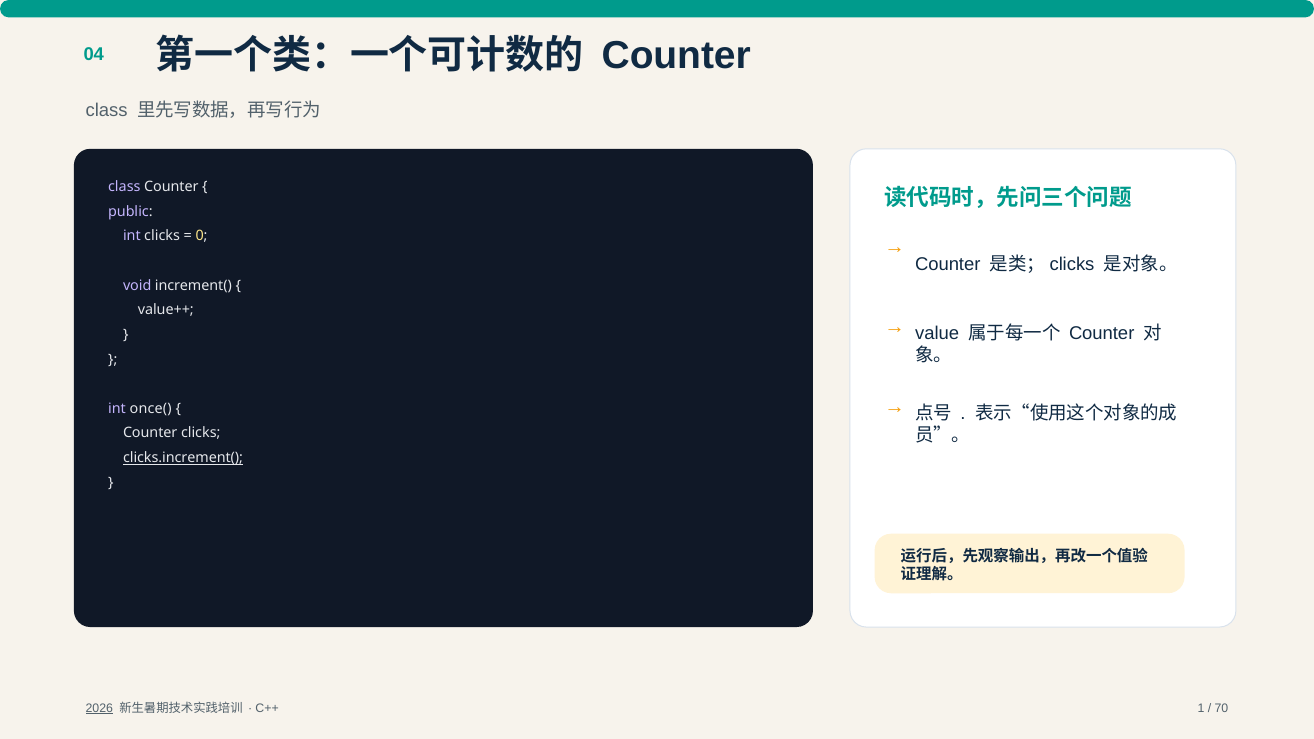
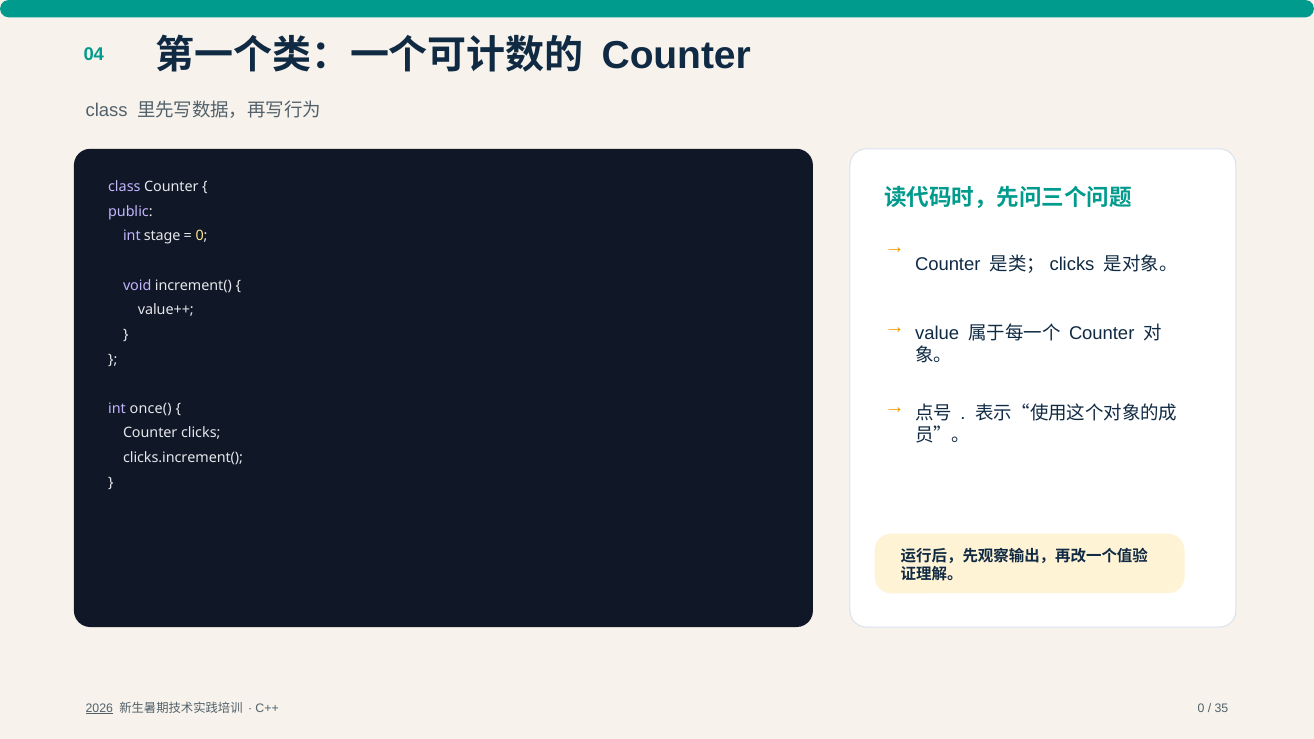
int clicks: clicks -> stage (162, 236)
clicks.increment( underline: present -> none (183, 458)
C++ 1: 1 -> 0 (1201, 708)
70: 70 -> 35 (1222, 708)
